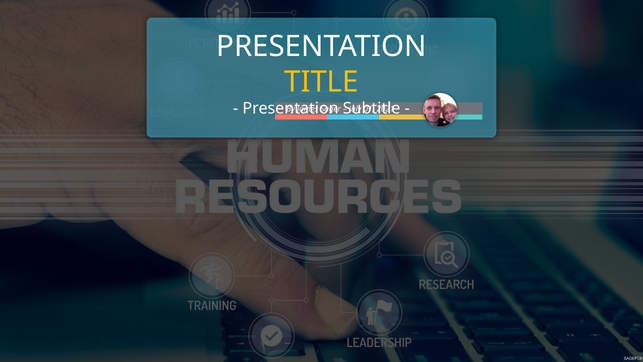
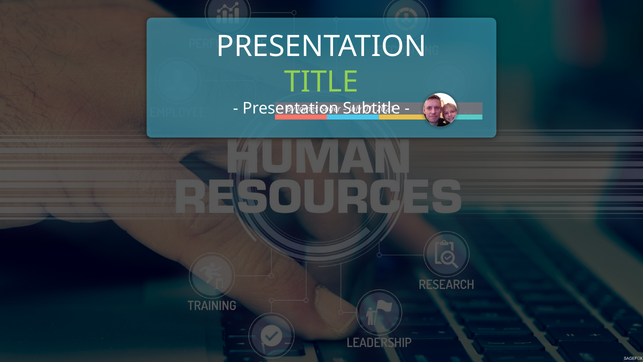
TITLE colour: yellow -> light green (321, 82)
